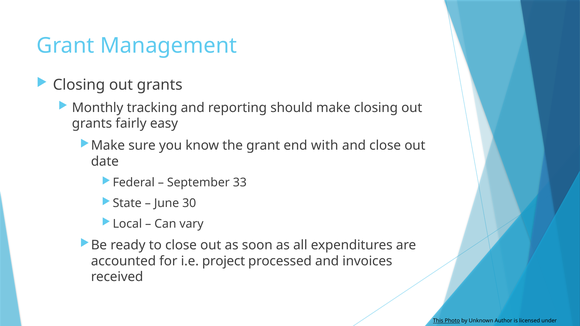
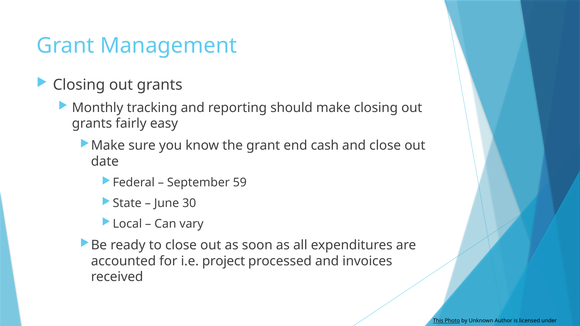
with: with -> cash (325, 146)
33: 33 -> 59 (240, 183)
